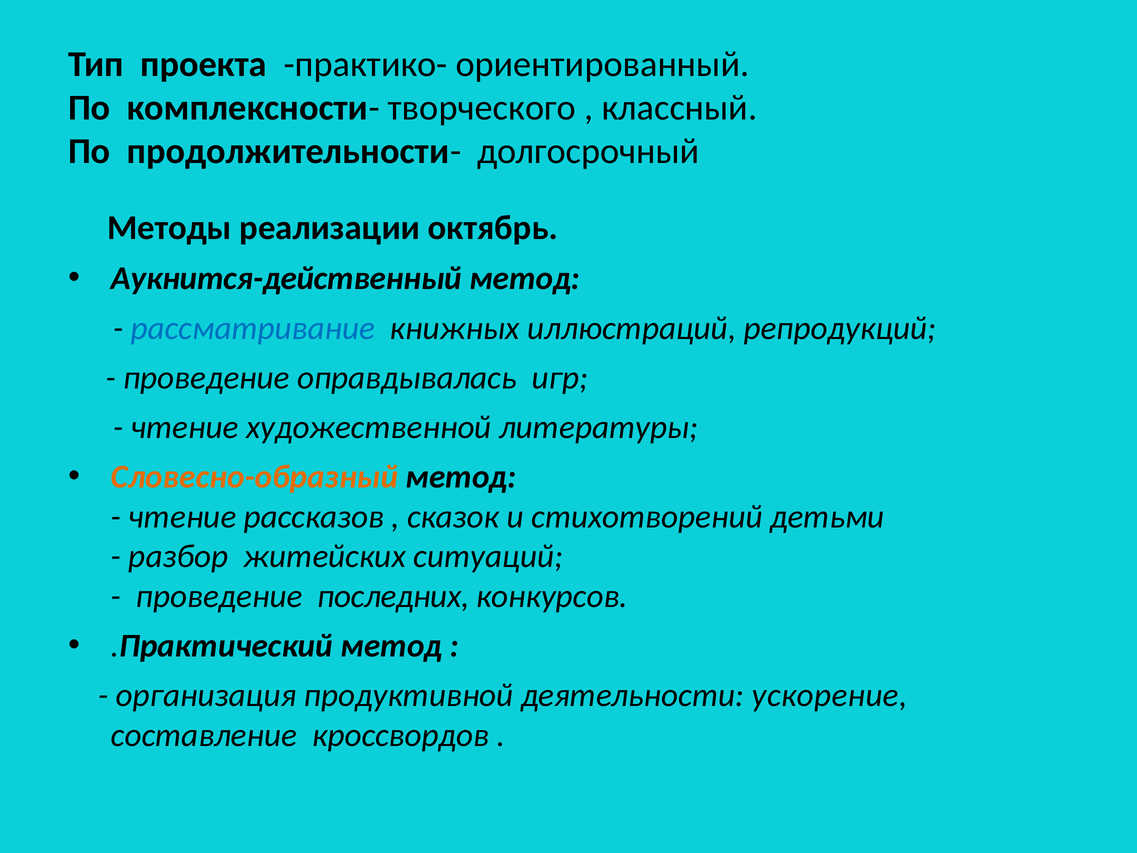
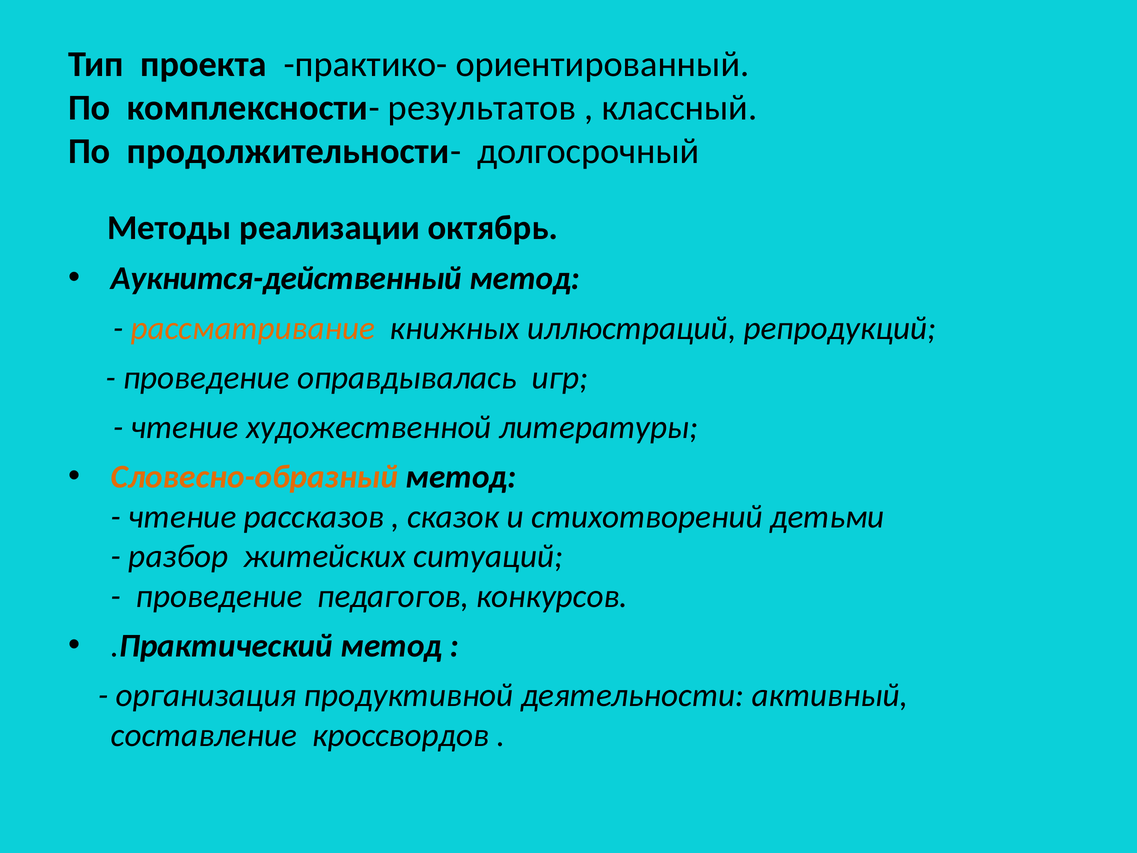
творческого: творческого -> результатов (482, 108)
рассматривание colour: blue -> orange (253, 328)
последних: последних -> педагогов (393, 596)
ускорение: ускорение -> активный (830, 695)
